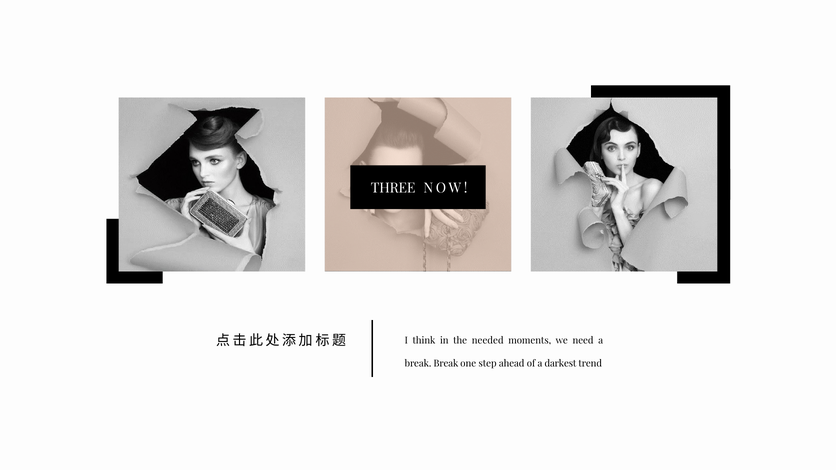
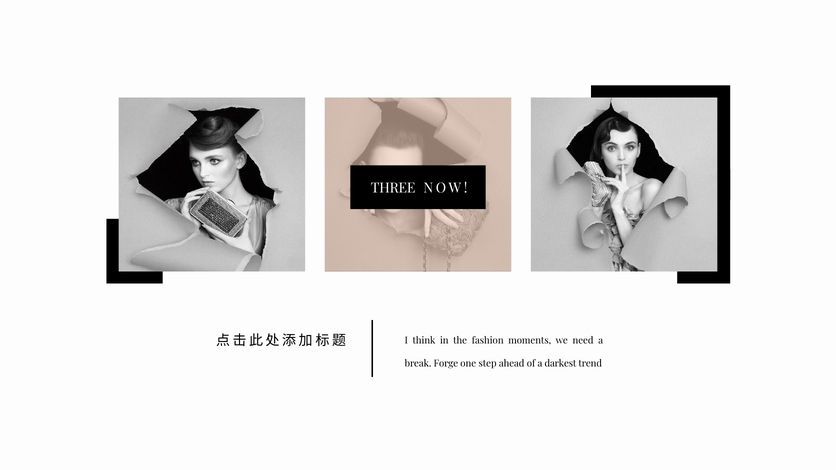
needed: needed -> fashion (488, 341)
break Break: Break -> Forge (446, 364)
